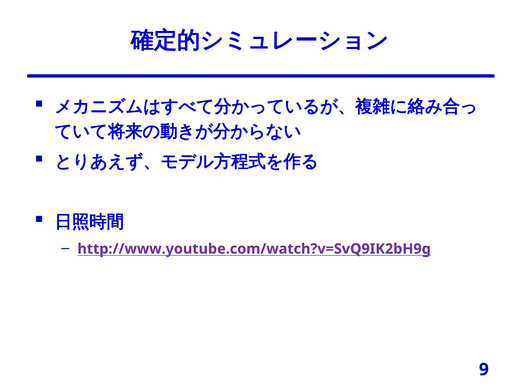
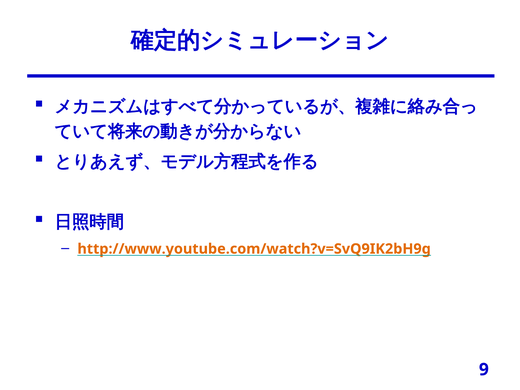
http://www.youtube.com/watch?v=SvQ9IK2bH9g colour: purple -> orange (254, 249)
